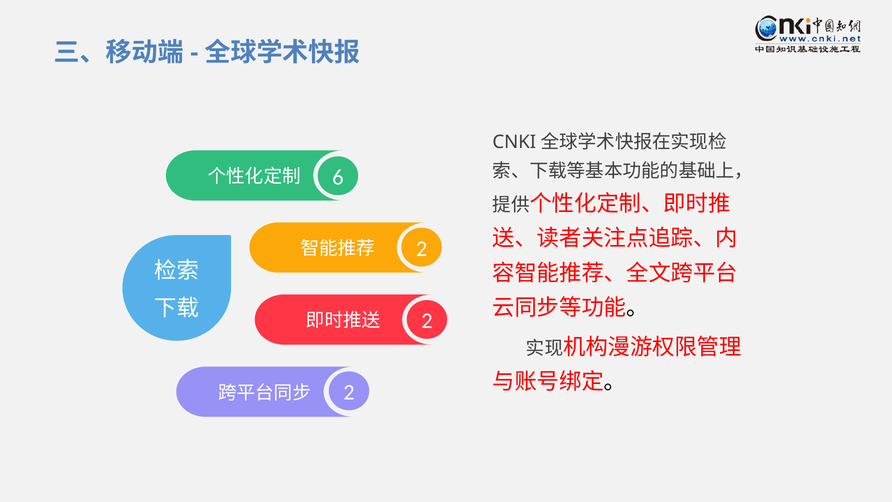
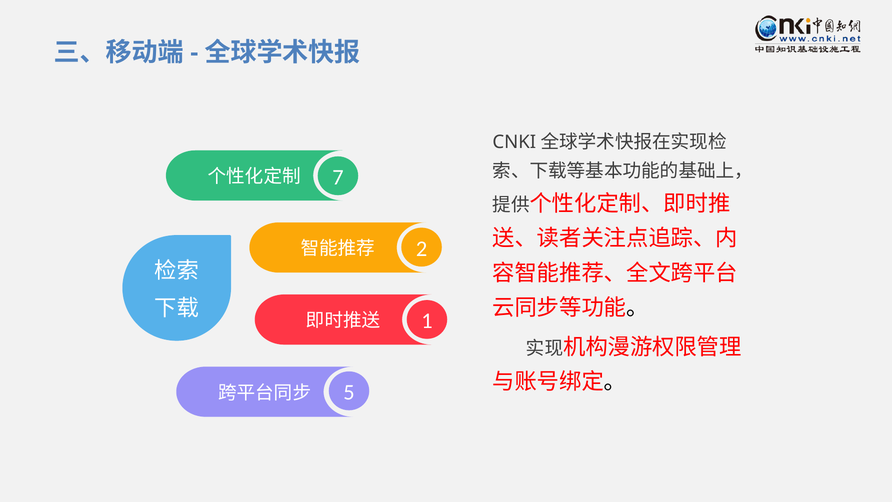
6: 6 -> 7 (338, 177)
2: 2 -> 1 (427, 321)
2: 2 -> 5 (349, 392)
